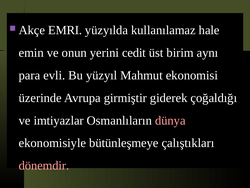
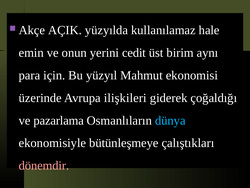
EMRI: EMRI -> AÇIK (65, 30)
evli: evli -> için (54, 75)
girmiştir: girmiştir -> ilişkileri (125, 98)
imtiyazlar: imtiyazlar -> pazarlama (59, 120)
dünya colour: pink -> light blue (170, 120)
